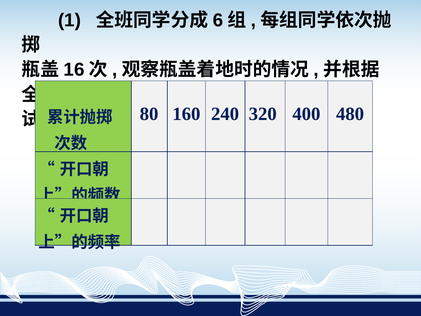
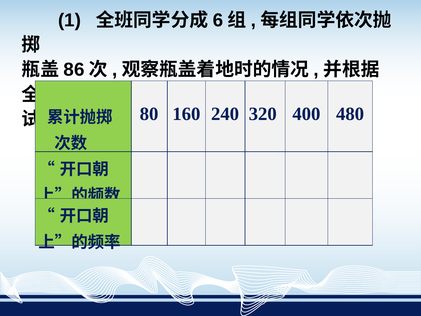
16: 16 -> 86 (74, 70)
